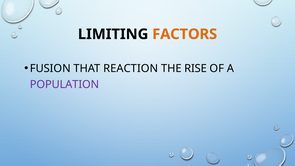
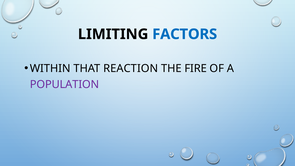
FACTORS colour: orange -> blue (185, 34)
FUSION: FUSION -> WITHIN (50, 68)
RISE: RISE -> FIRE (196, 68)
